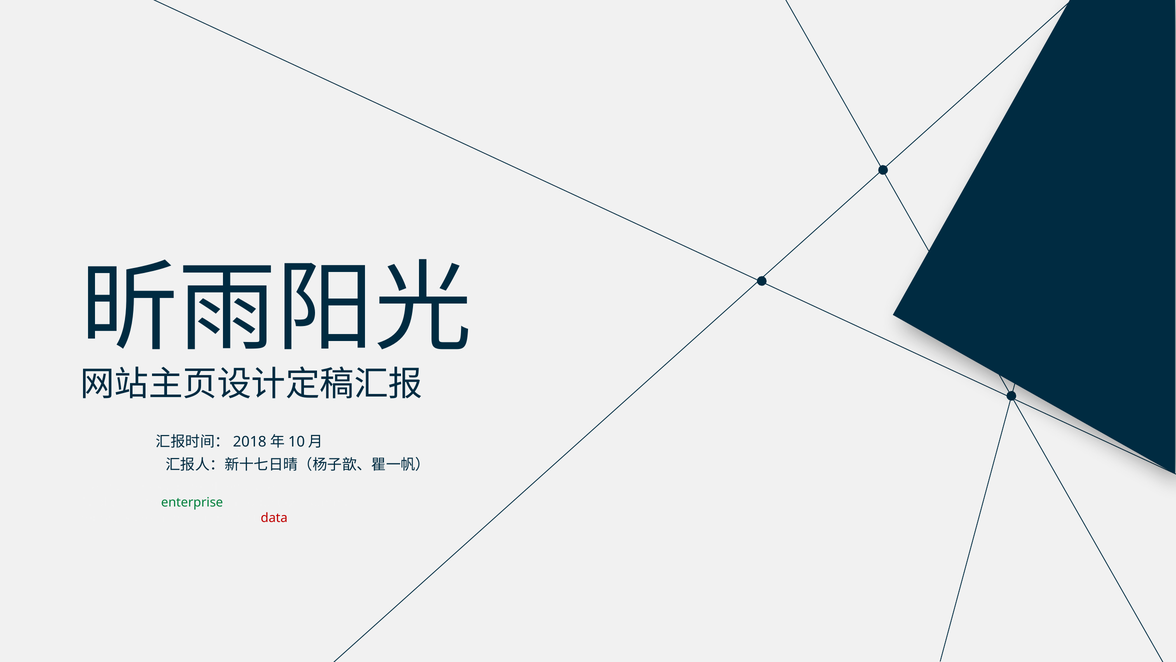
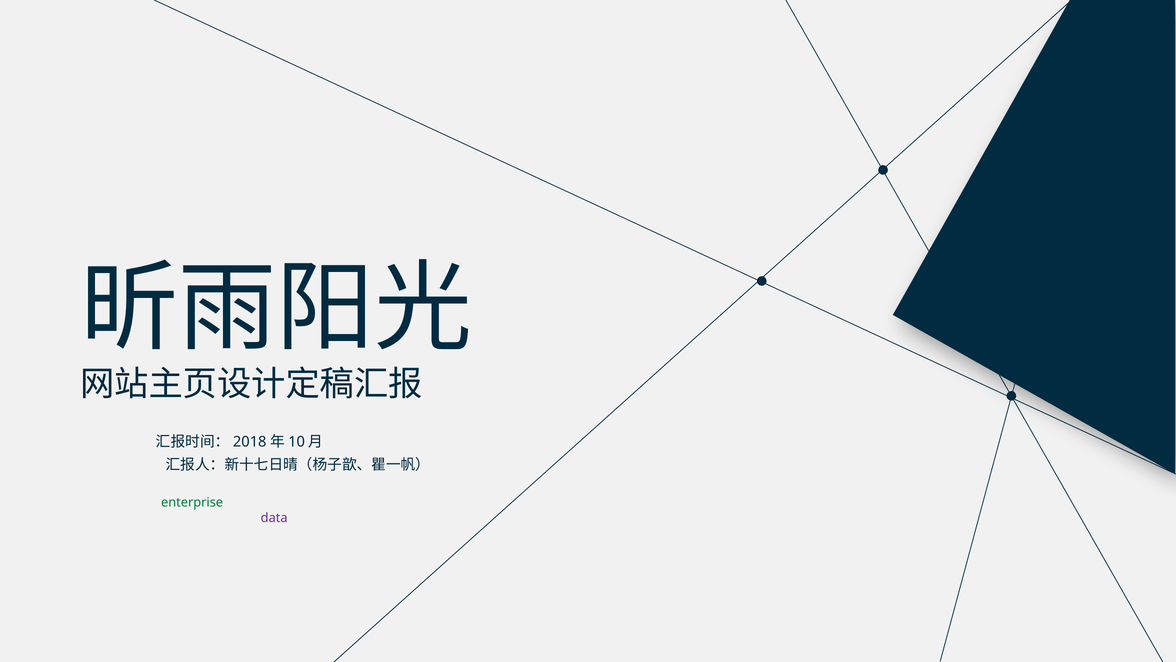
data colour: red -> purple (274, 518)
